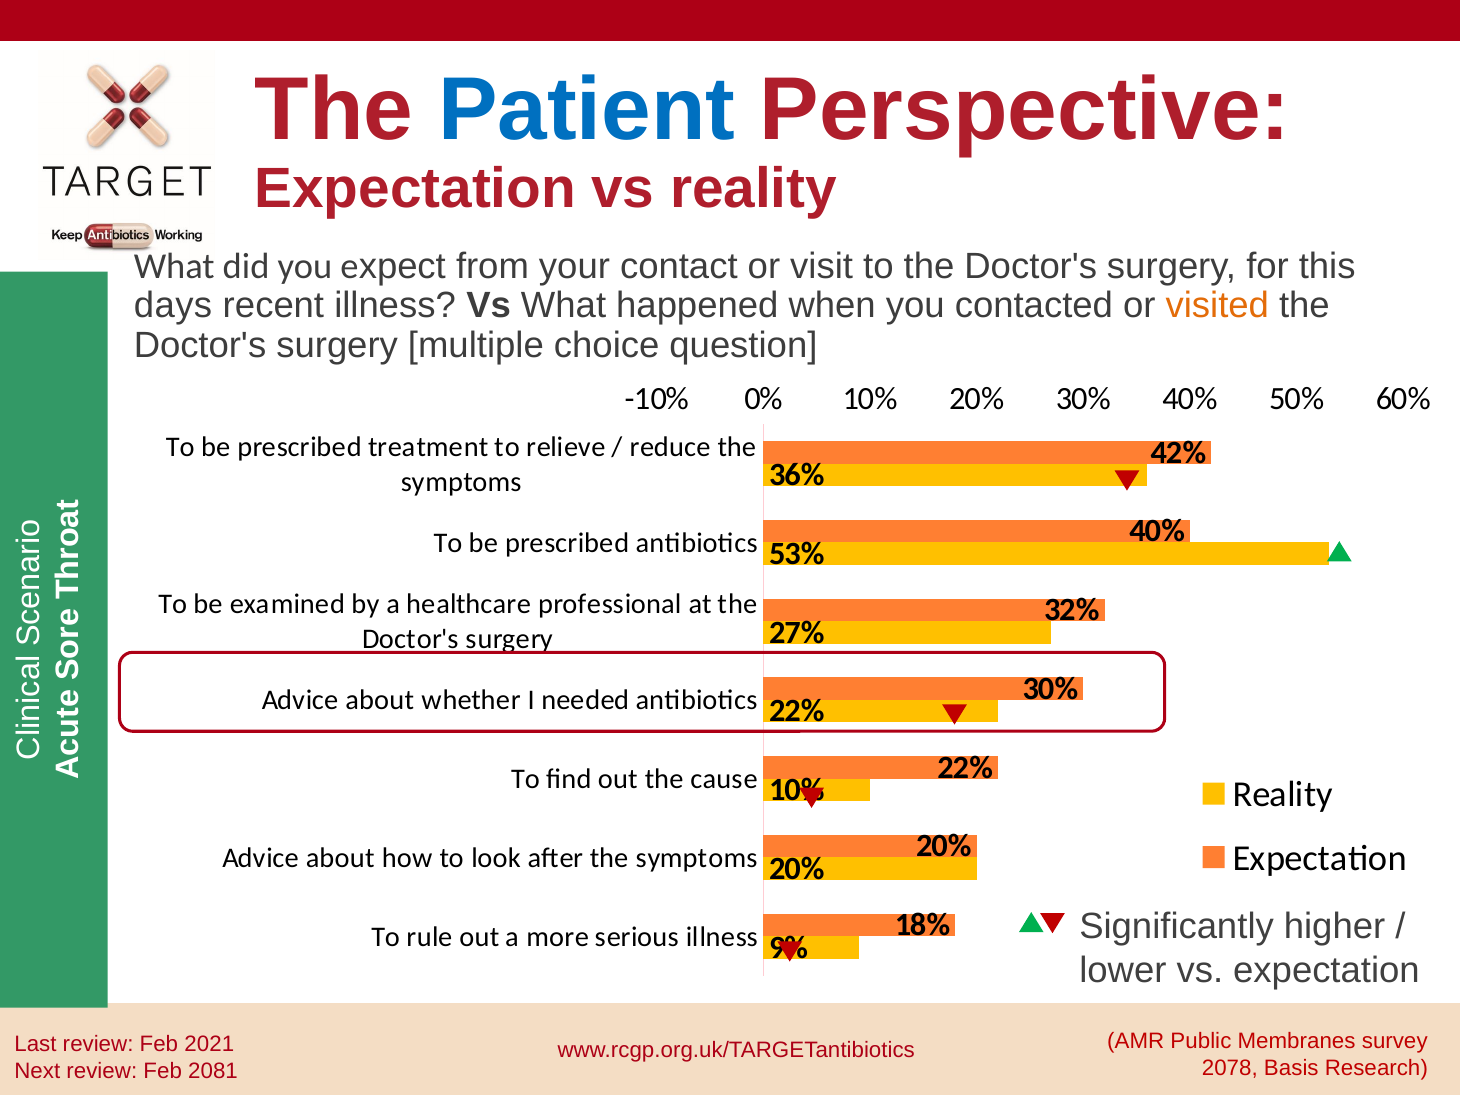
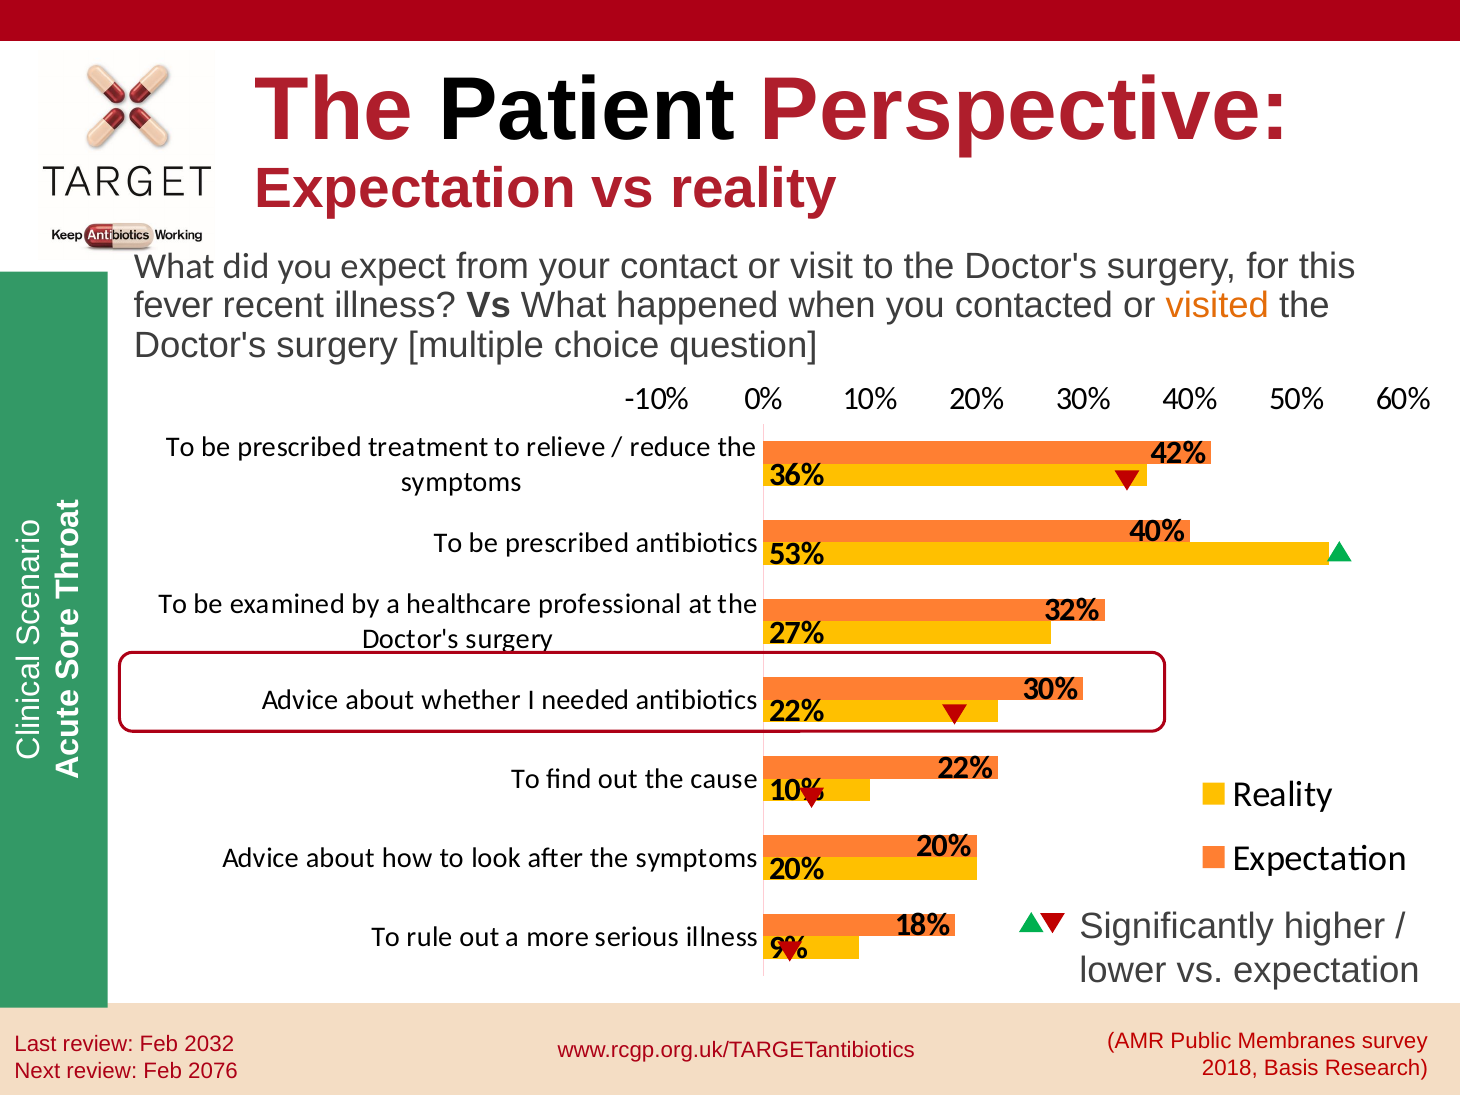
Patient colour: blue -> black (587, 110)
days: days -> fever (173, 306)
2021: 2021 -> 2032 (209, 1044)
2078: 2078 -> 2018 (1230, 1068)
2081: 2081 -> 2076 (213, 1071)
